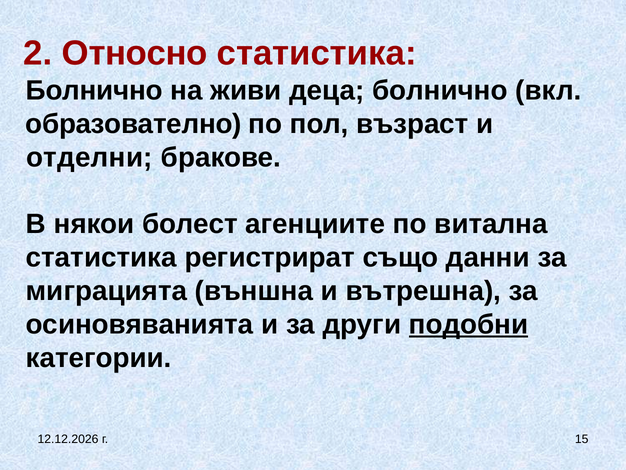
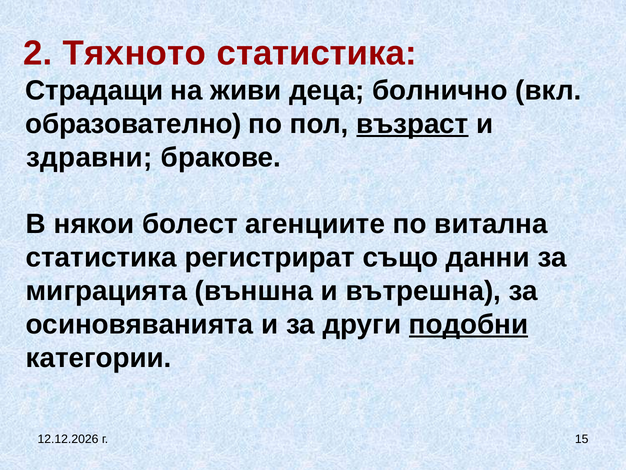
Относно: Относно -> Тяхното (134, 53)
Болнично: Болнично -> Страдащи (94, 90)
възраст underline: none -> present (412, 124)
отделни: отделни -> здравни (89, 157)
